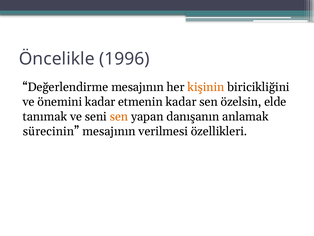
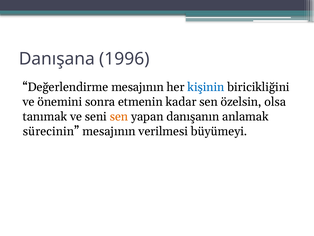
Öncelikle: Öncelikle -> Danışana (57, 59)
kişinin colour: orange -> blue (206, 87)
önemini kadar: kadar -> sonra (100, 102)
elde: elde -> olsa (275, 102)
özellikleri: özellikleri -> büyümeyi (219, 131)
